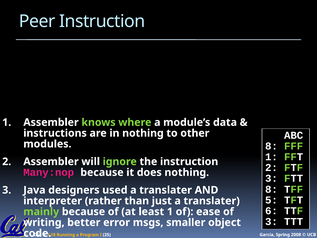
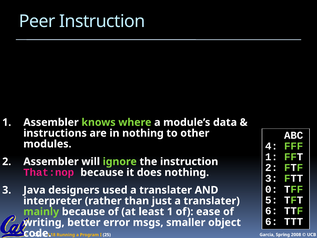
8: 8 -> 4 (271, 146)
Many:nop: Many:nop -> That:nop (49, 172)
8: 8 -> 0 (271, 189)
3: 3 -> 6 (271, 221)
